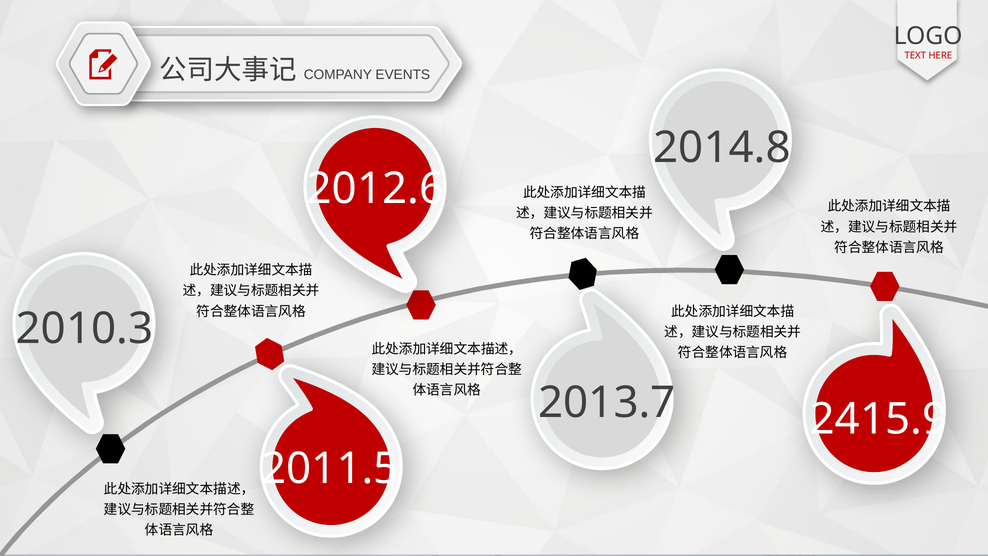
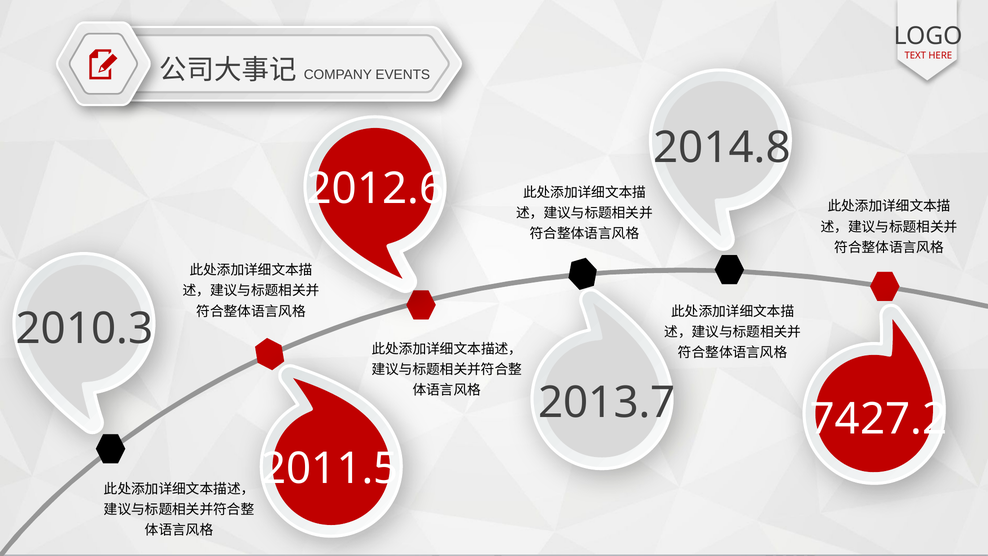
2415.9: 2415.9 -> 7427.2 (879, 419)
